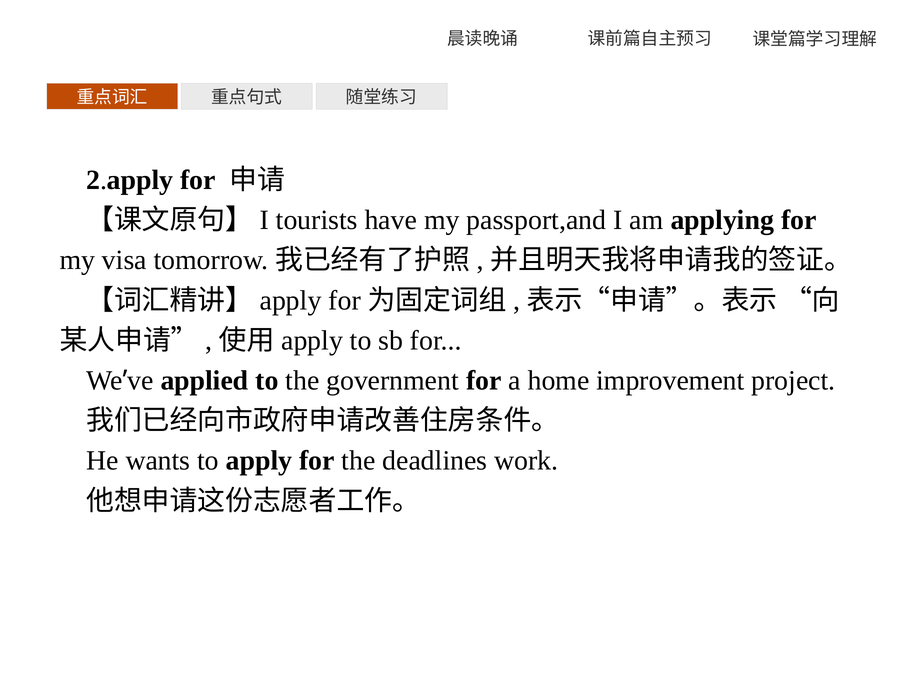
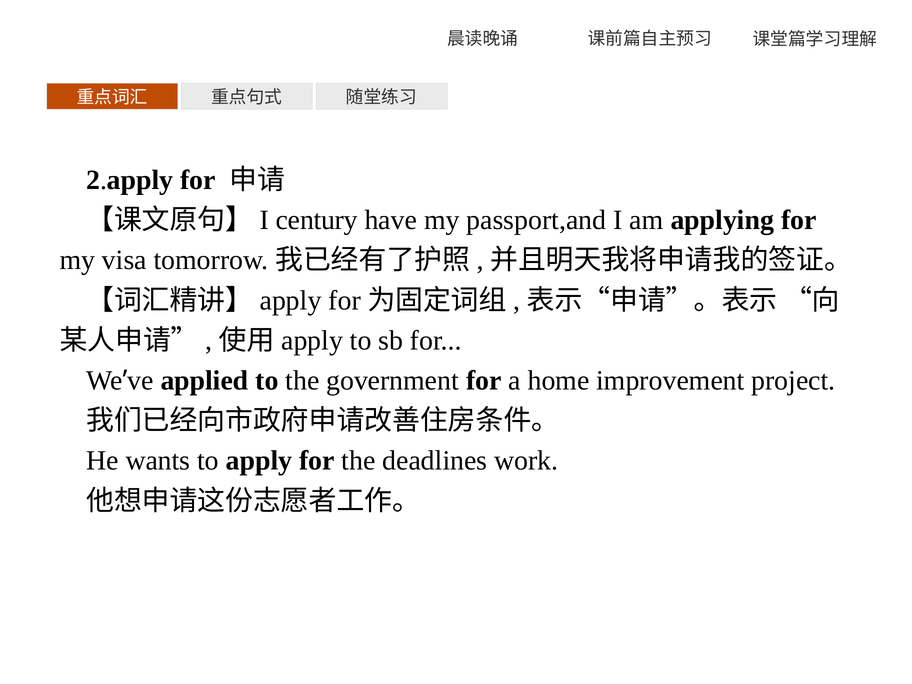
tourists: tourists -> century (317, 220)
